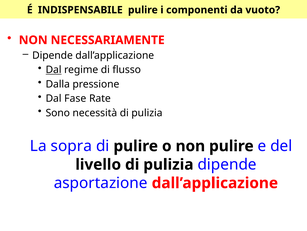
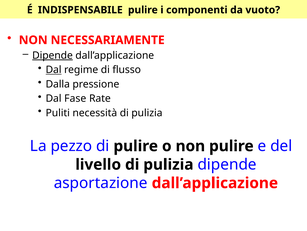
Dipende underline: none -> present (53, 55)
Sono: Sono -> Puliti (58, 113)
sopra: sopra -> pezzo (71, 146)
